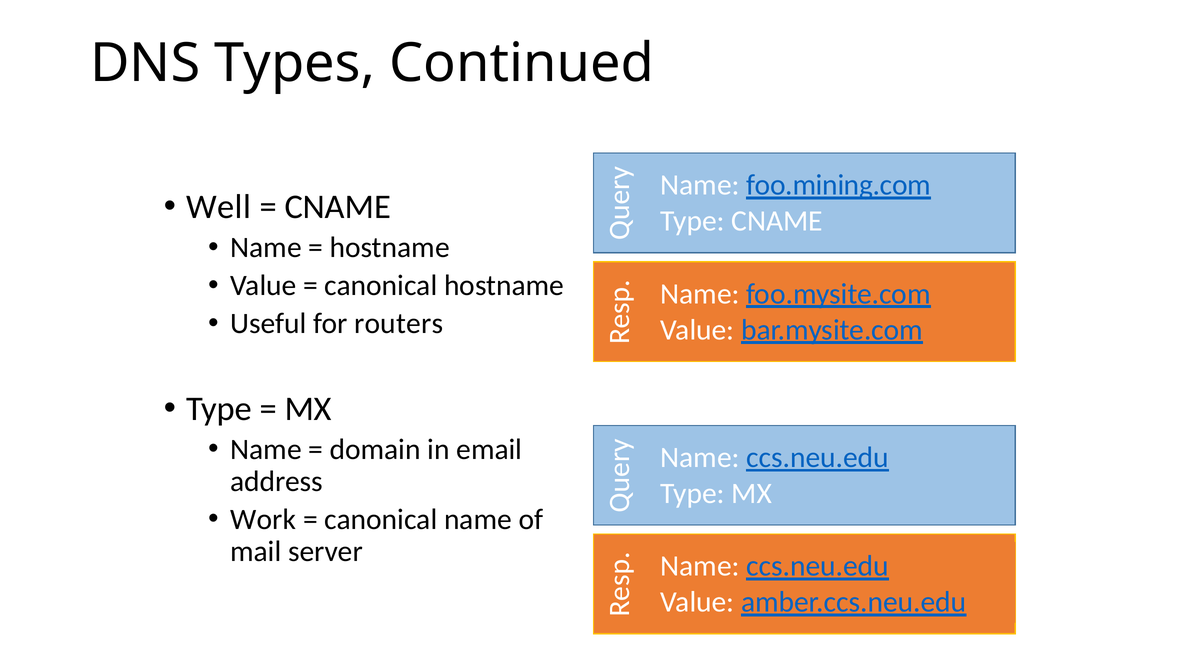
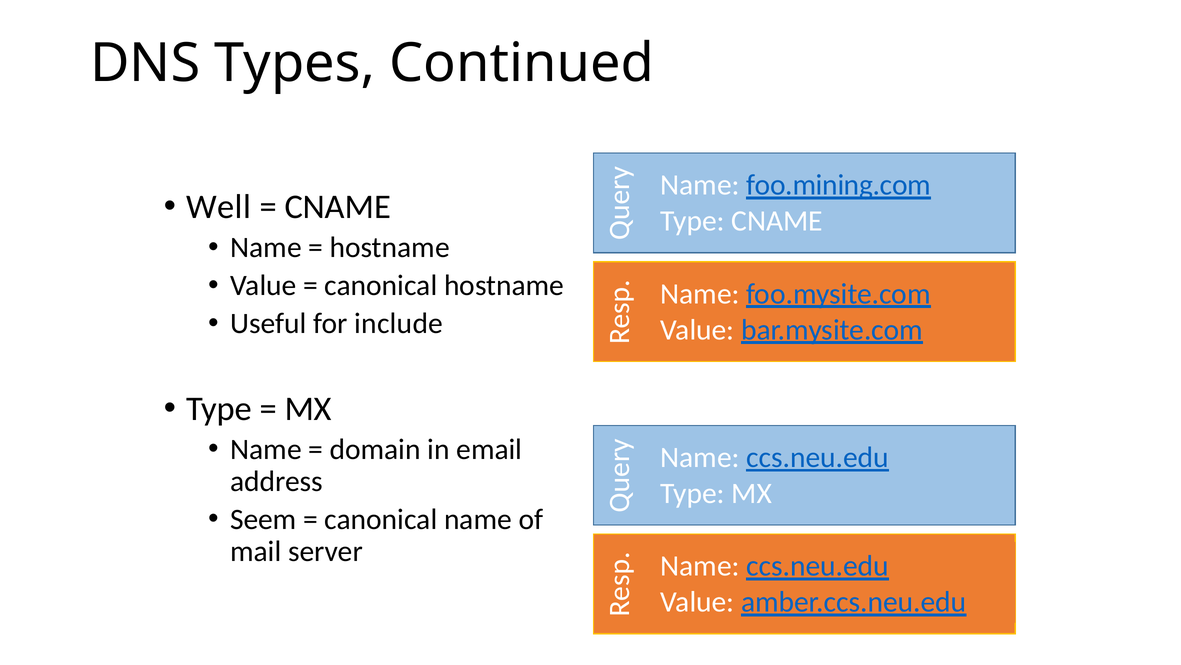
routers: routers -> include (399, 323)
Work: Work -> Seem (263, 519)
